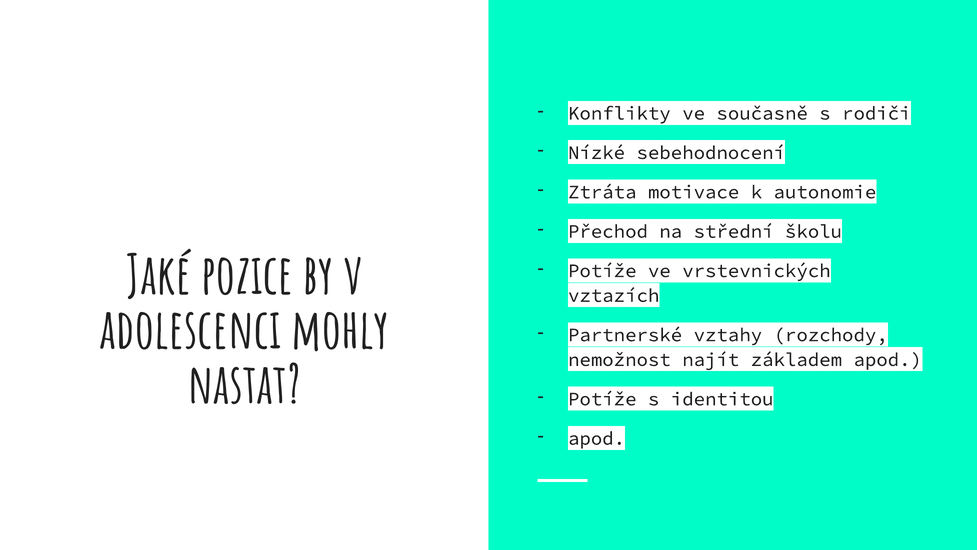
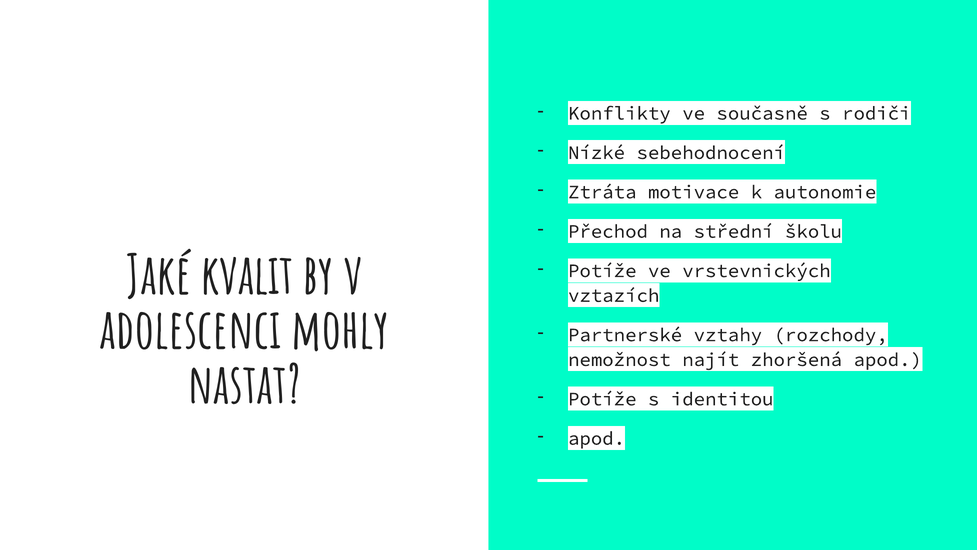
pozice: pozice -> kvalit (247, 276)
základem: základem -> zhoršená (796, 359)
